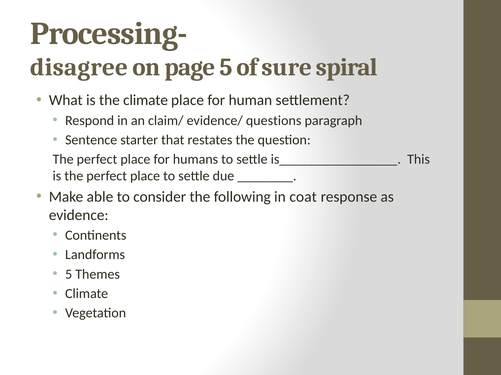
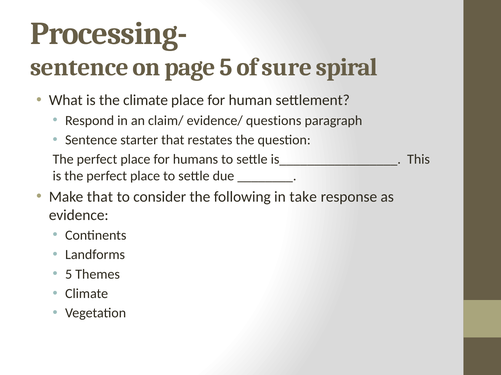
disagree: disagree -> sentence (79, 67)
Make able: able -> that (100, 197)
coat: coat -> take (303, 197)
